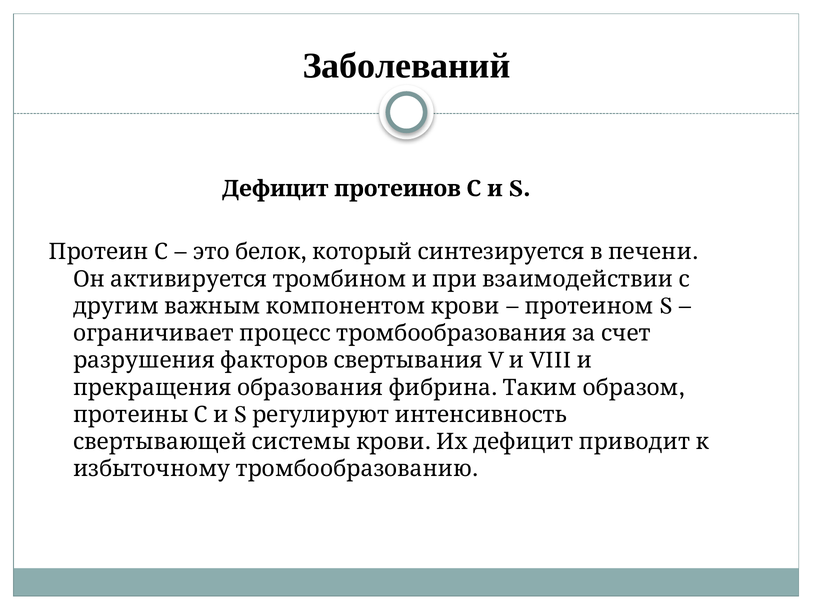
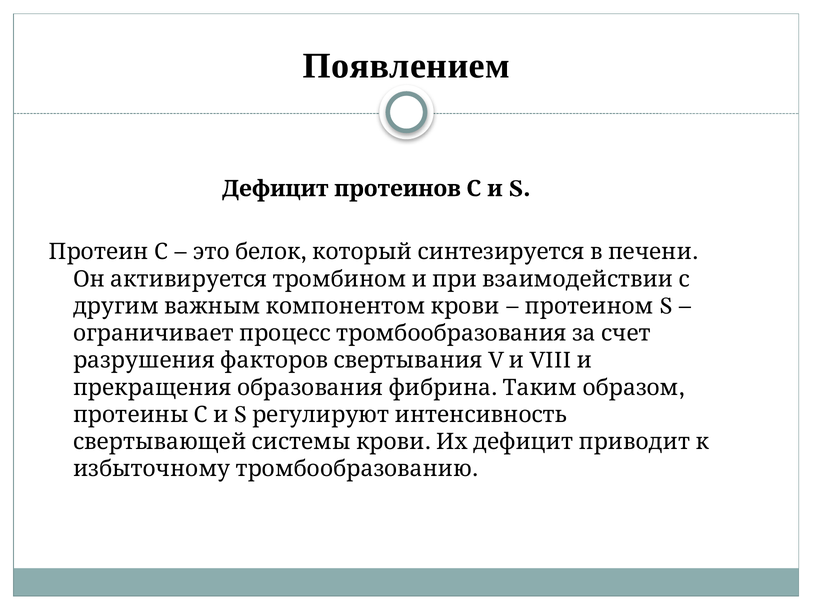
Заболеваний: Заболеваний -> Появлением (406, 66)
